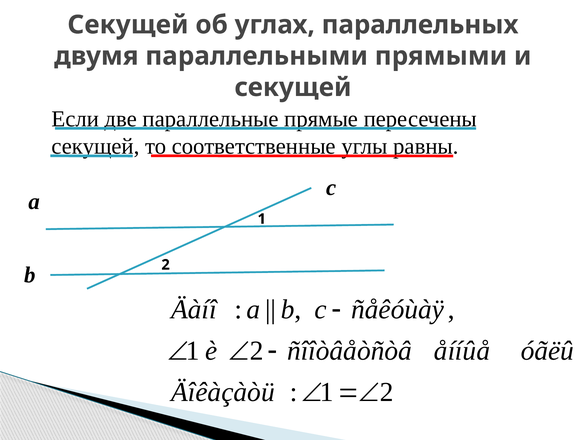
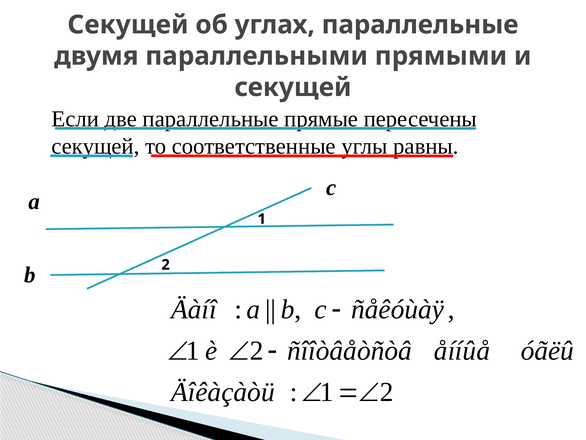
углах параллельных: параллельных -> параллельные (420, 25)
